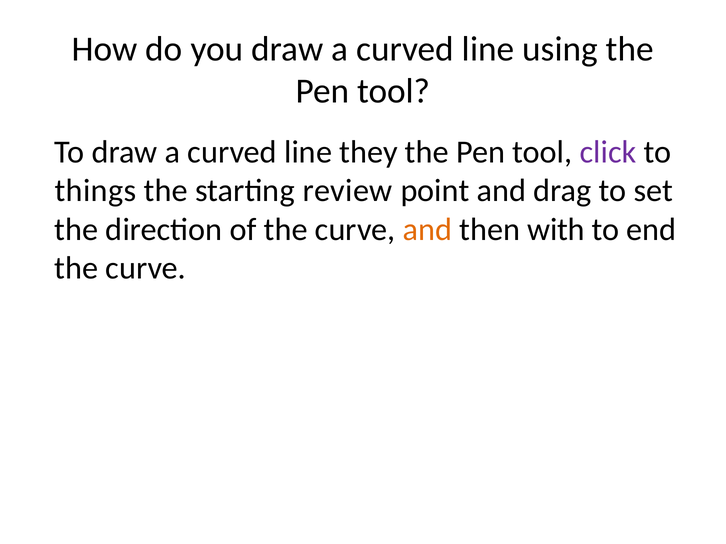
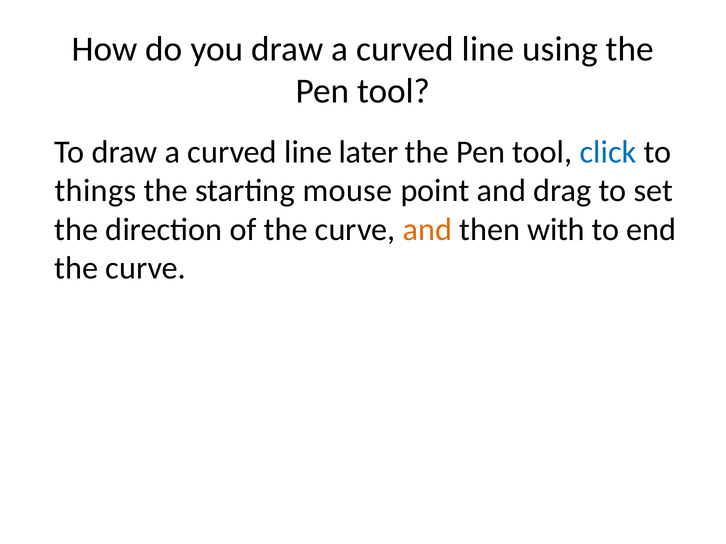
they: they -> later (369, 152)
click colour: purple -> blue (608, 152)
review: review -> mouse (347, 191)
